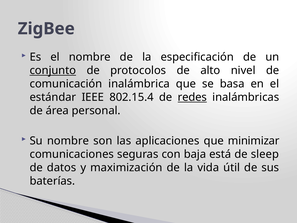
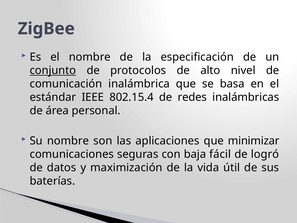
redes underline: present -> none (192, 97)
está: está -> fácil (220, 154)
sleep: sleep -> logró (265, 154)
